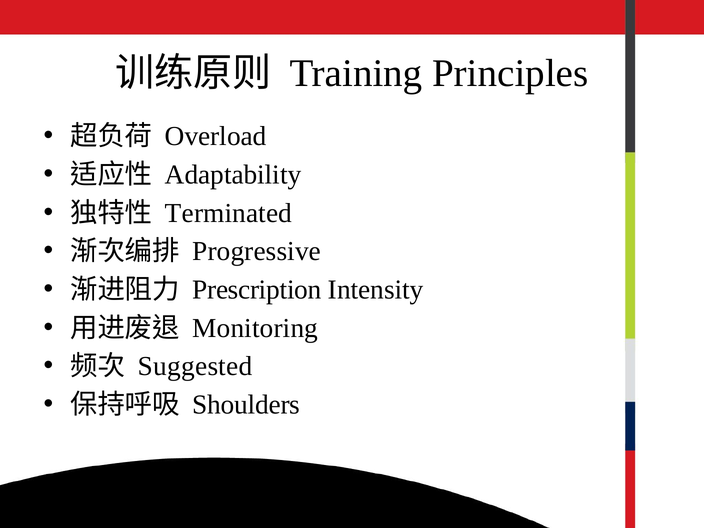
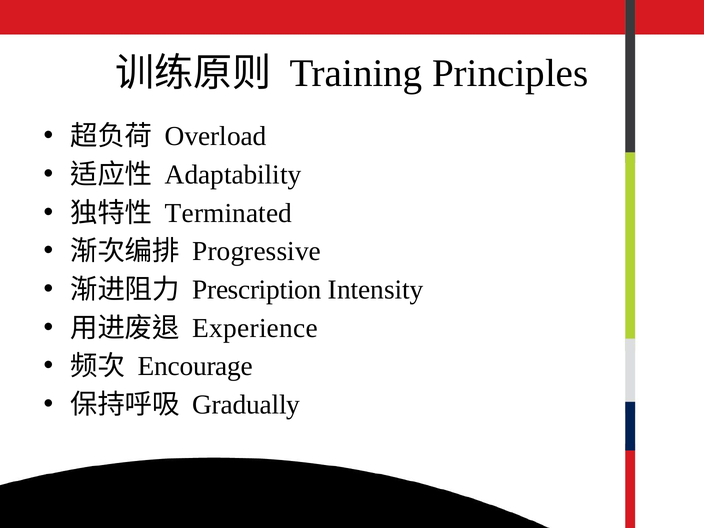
Monitoring: Monitoring -> Experience (255, 328)
Suggested: Suggested -> Encourage (195, 366)
Shoulders: Shoulders -> Gradually (246, 405)
